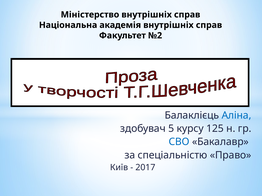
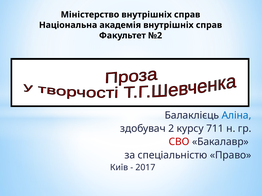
5: 5 -> 2 (171, 129)
125: 125 -> 711 (215, 129)
СВО colour: blue -> red (179, 142)
